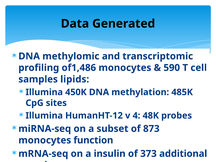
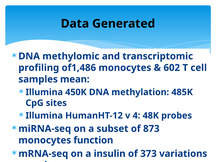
590: 590 -> 602 (172, 68)
lipids: lipids -> mean (75, 79)
additional: additional -> variations (183, 154)
